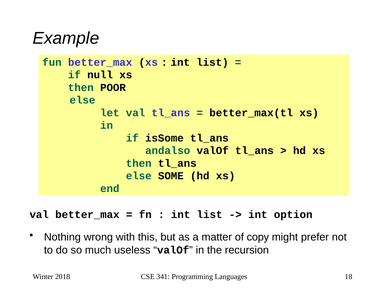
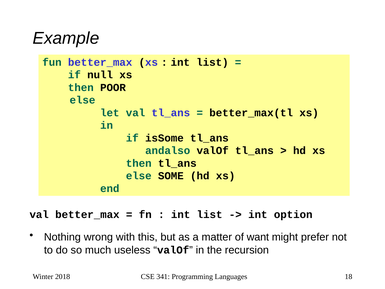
copy: copy -> want (258, 237)
